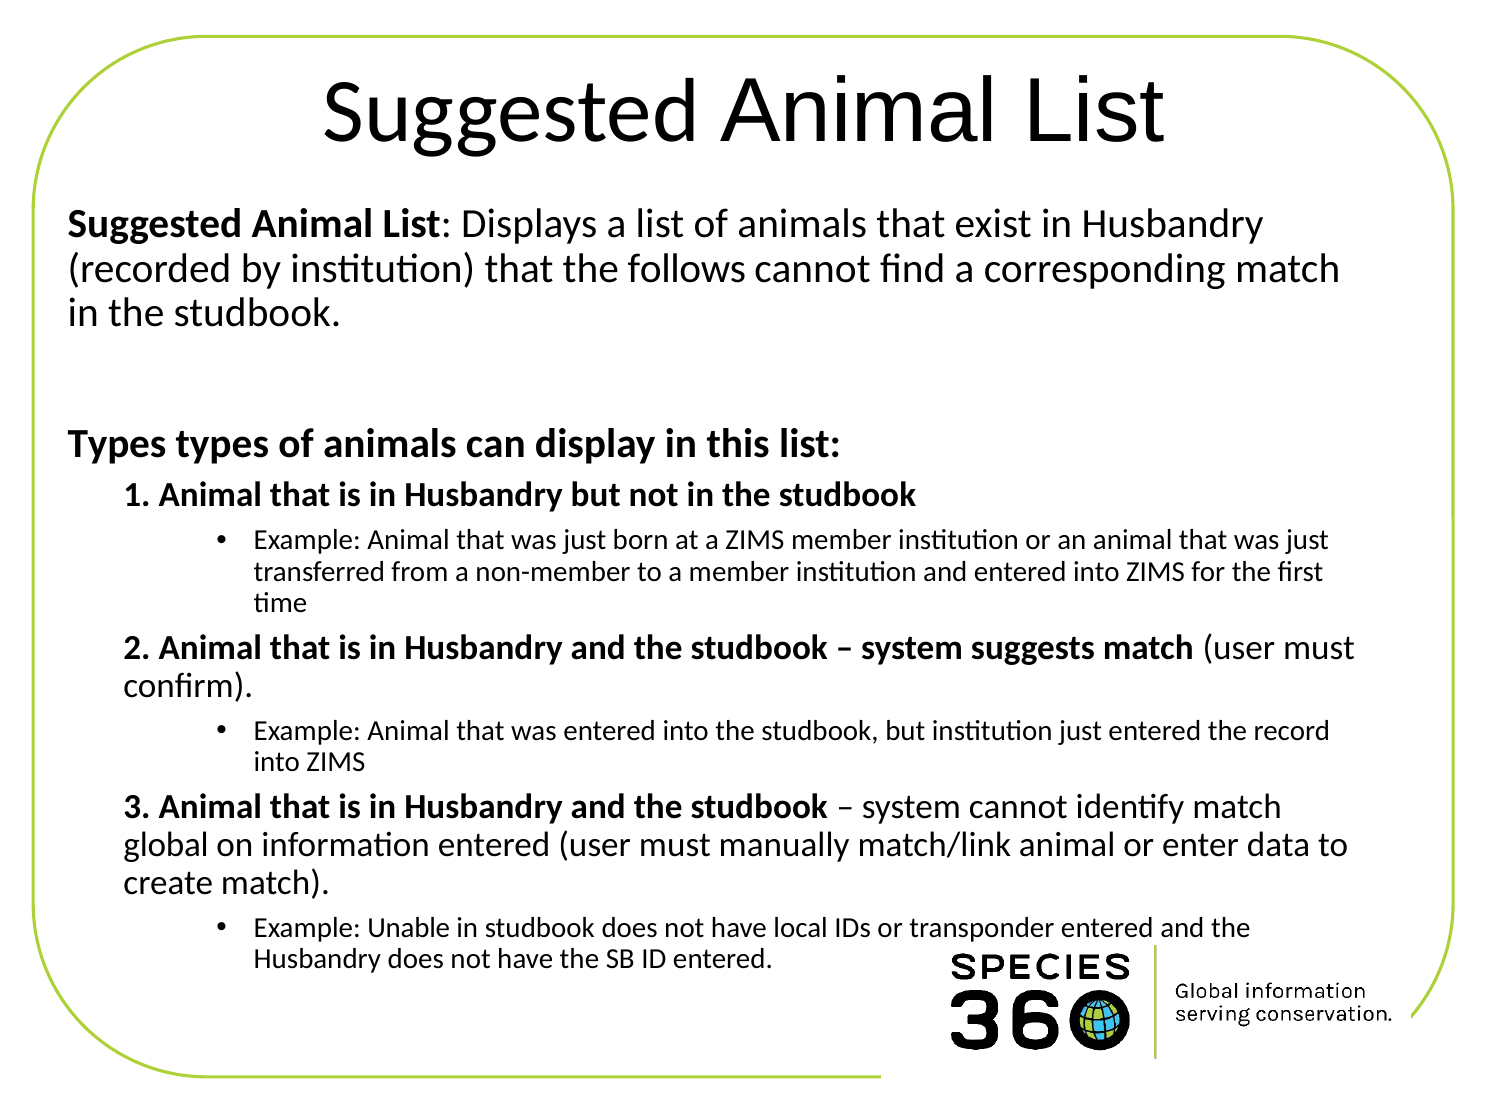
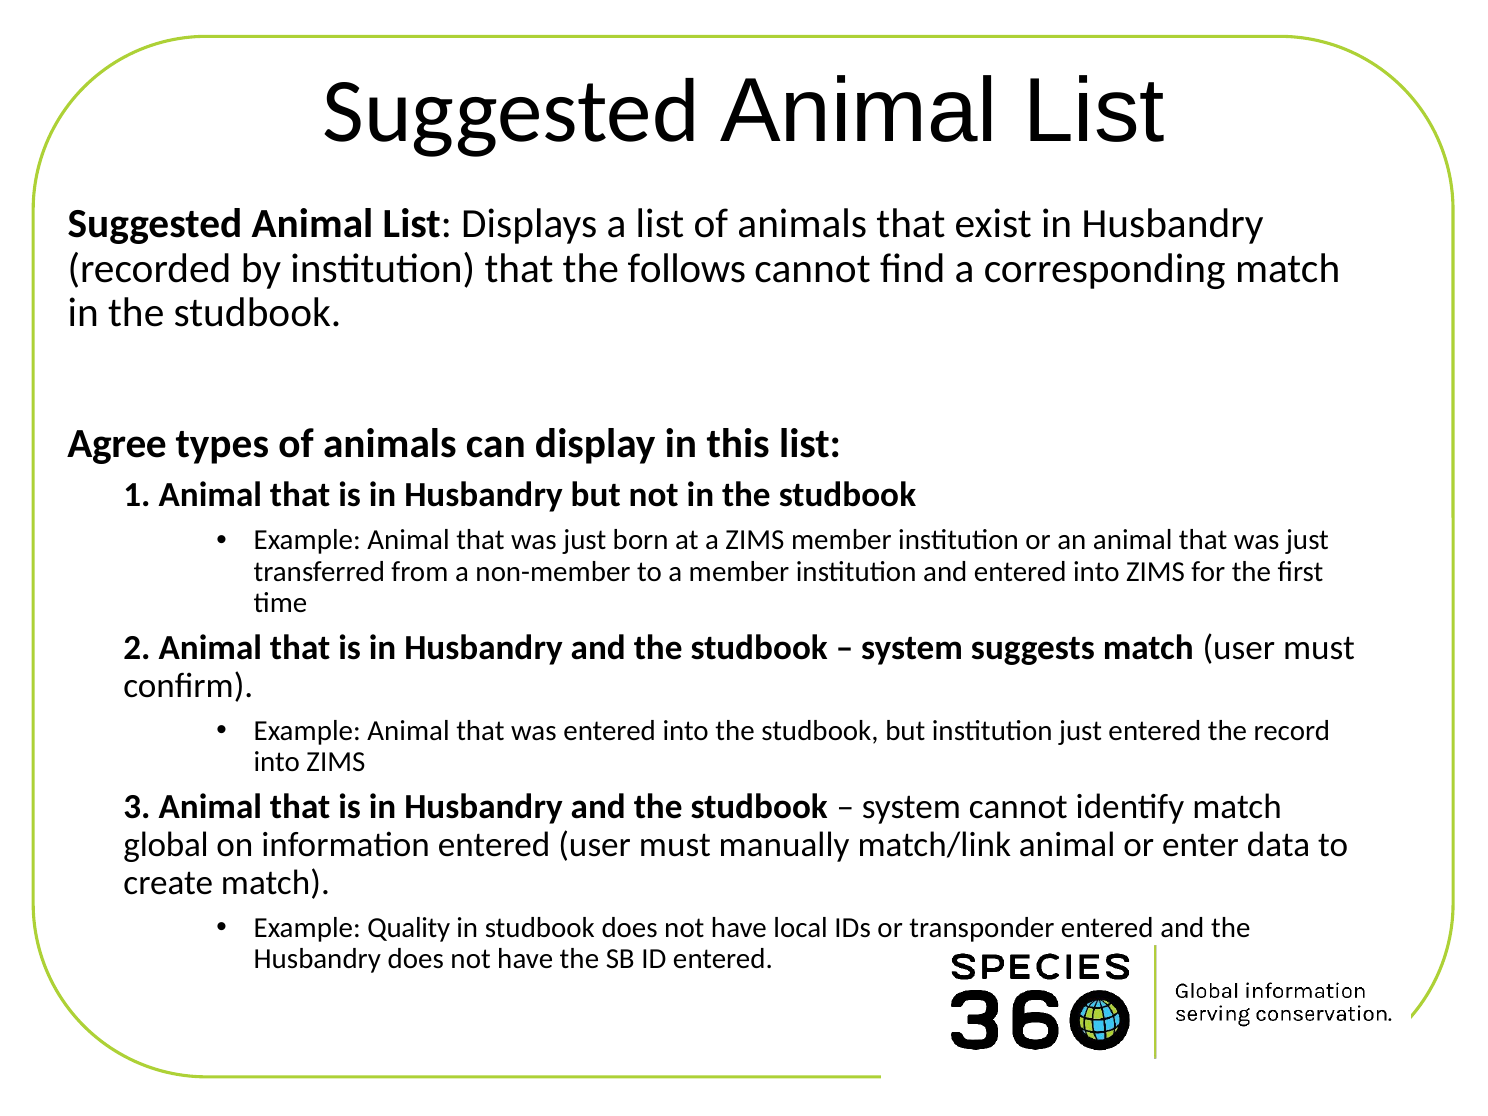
Types: Types -> Agree (117, 444)
Unable: Unable -> Quality (409, 928)
